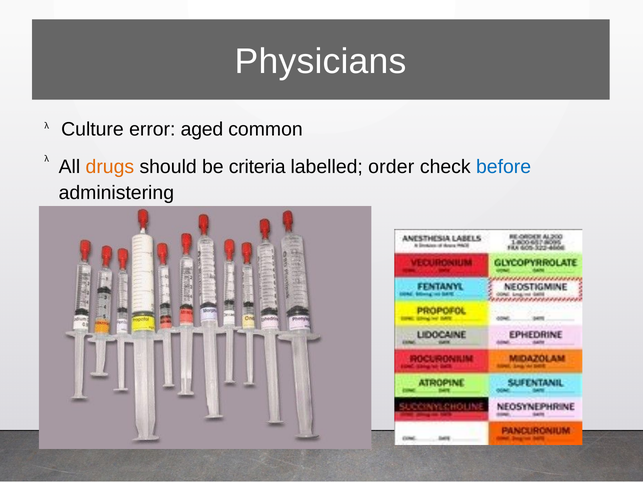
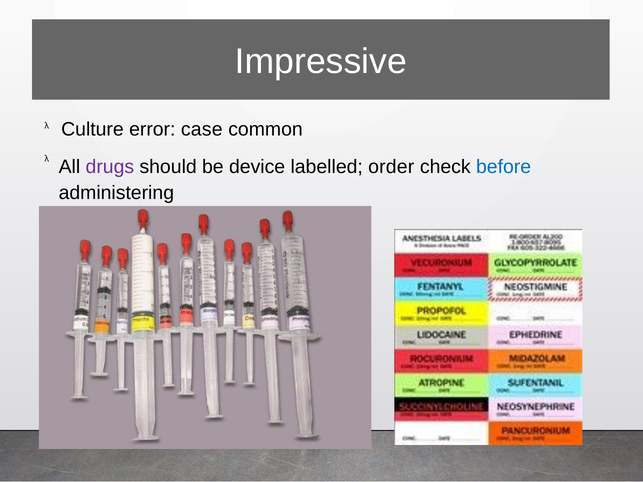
Physicians: Physicians -> Impressive (321, 61)
aged: aged -> case (202, 130)
drugs colour: orange -> purple (110, 167)
criteria: criteria -> device (257, 167)
